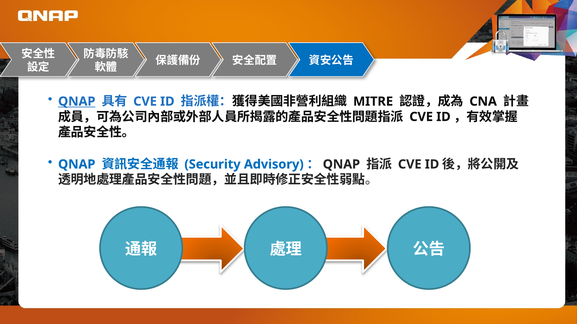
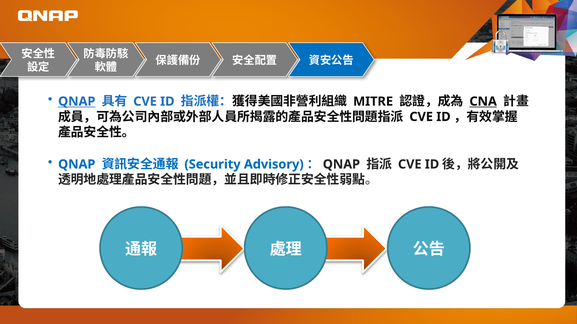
CNA underline: none -> present (483, 102)
